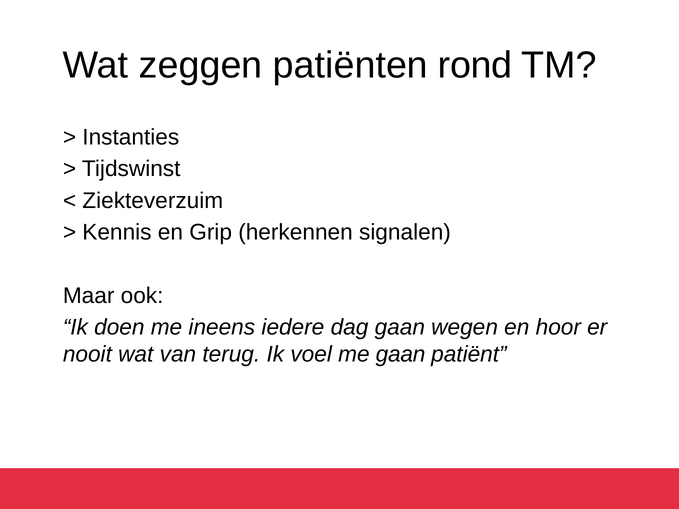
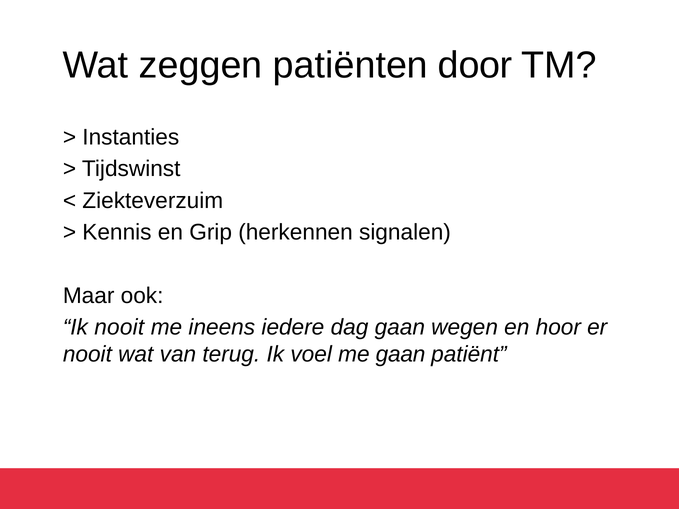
rond: rond -> door (475, 65)
Ik doen: doen -> nooit (119, 327)
